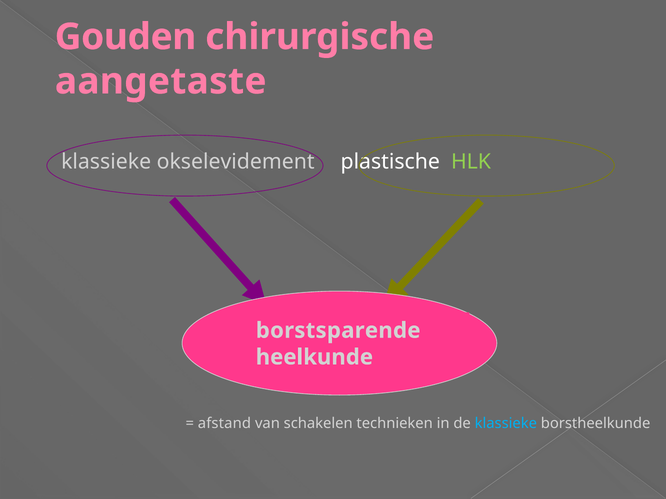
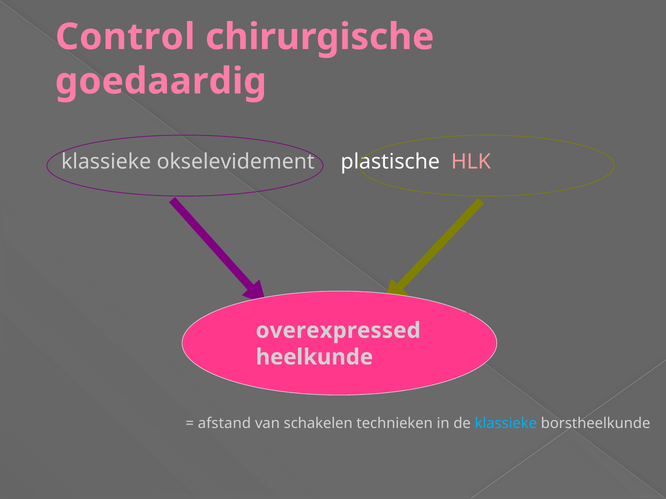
Gouden: Gouden -> Control (125, 37)
aangetaste: aangetaste -> goedaardig (161, 81)
HLK colour: light green -> pink (471, 162)
borstsparende: borstsparende -> overexpressed (338, 331)
